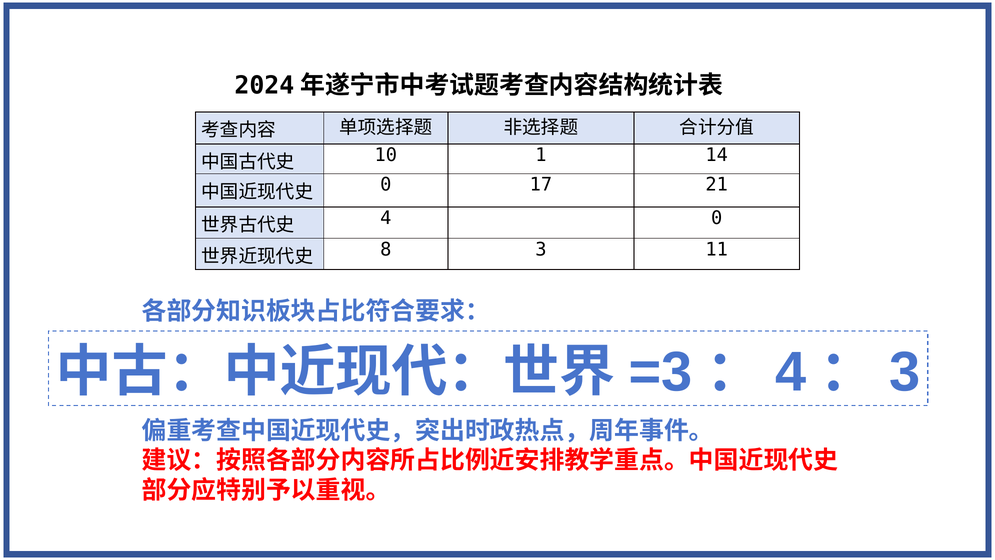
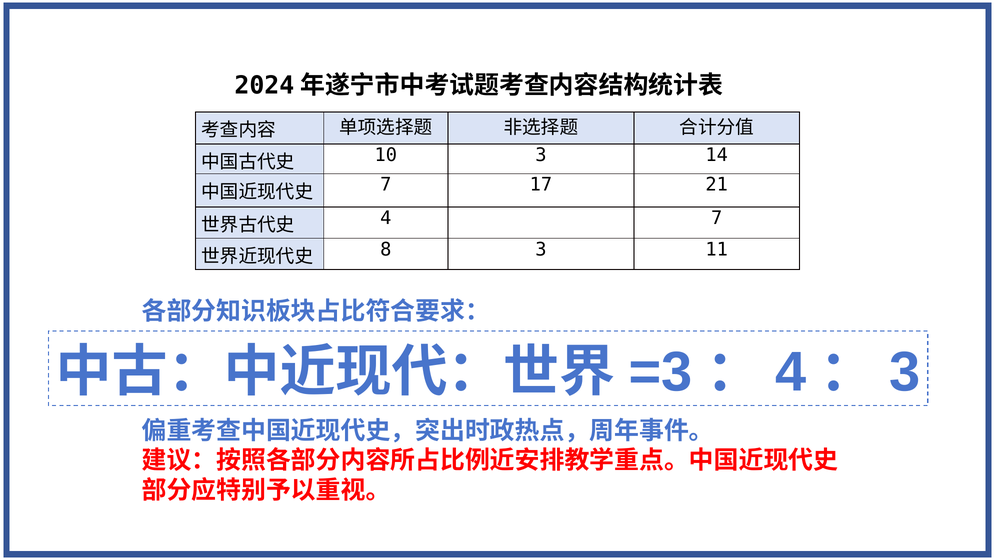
10 1: 1 -> 3 (541, 155)
0: 0 -> 7 (386, 185)
4 0: 0 -> 7 (717, 218)
